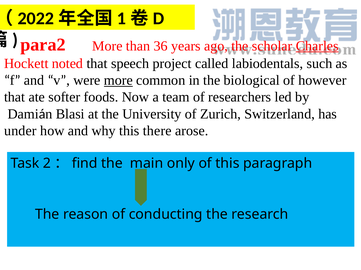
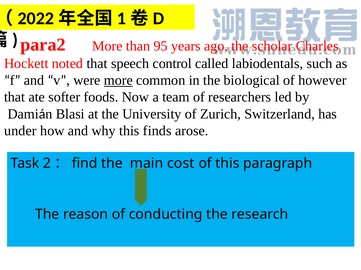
36: 36 -> 95 (161, 46)
Charles underline: present -> none (317, 46)
project: project -> control (172, 64)
there: there -> finds (157, 131)
only: only -> cost (181, 164)
